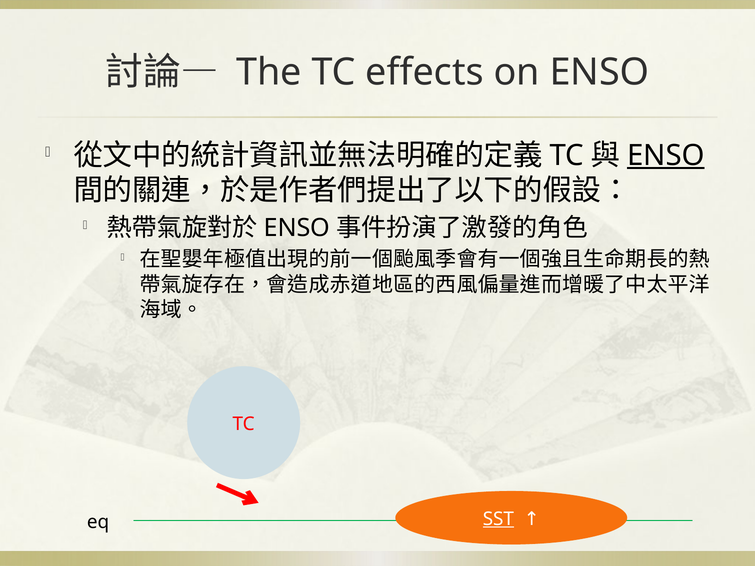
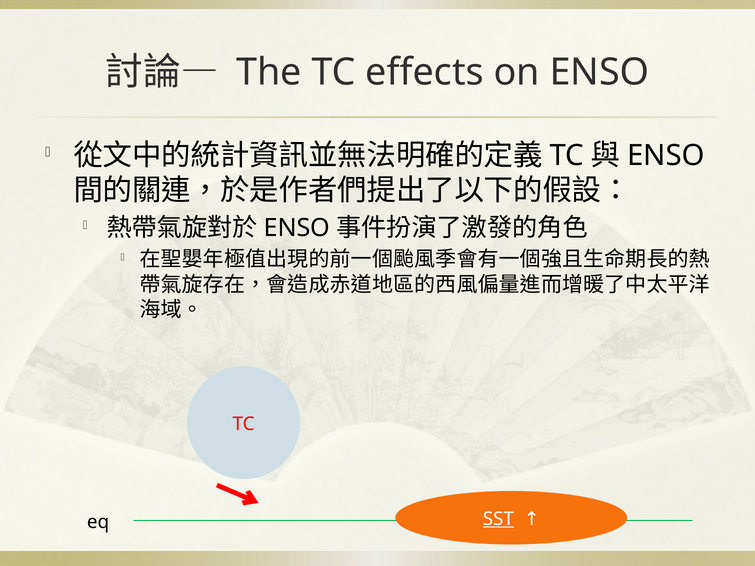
ENSO underline: present -> none (666, 155)
